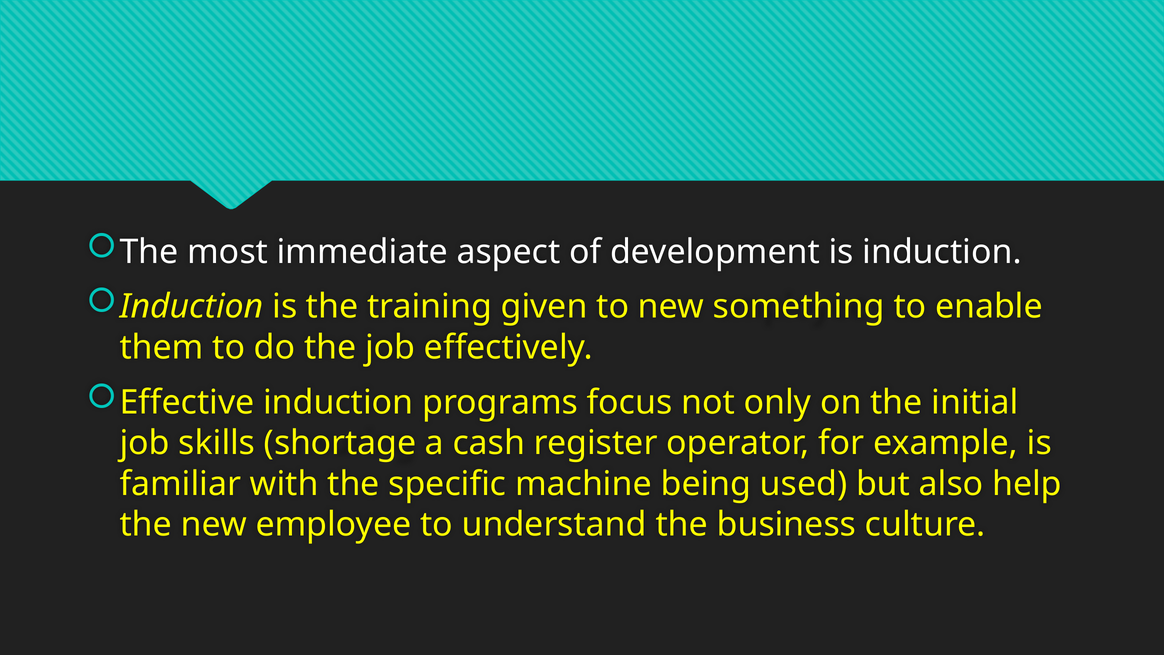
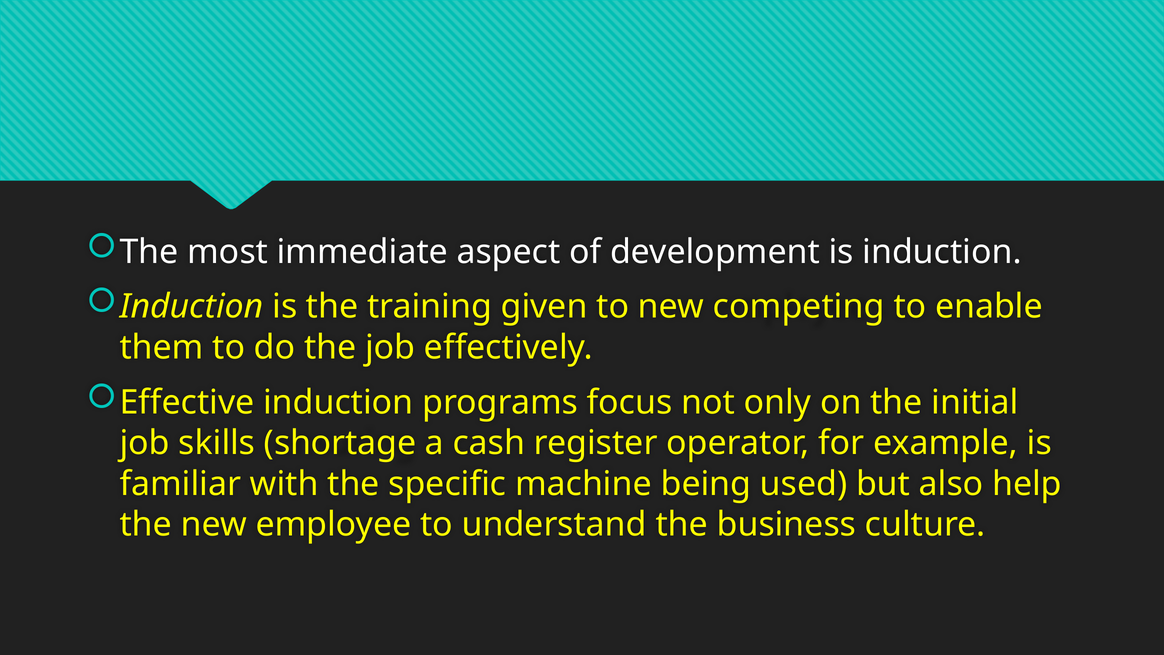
something: something -> competing (799, 307)
